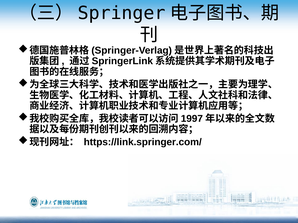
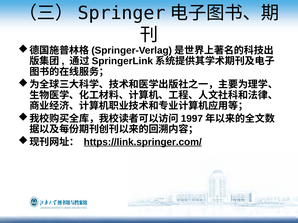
https://link.springer.com/ underline: none -> present (143, 142)
